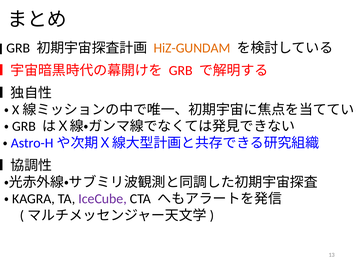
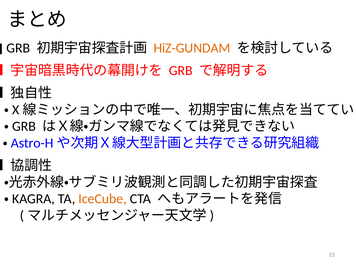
IceCube colour: purple -> orange (103, 199)
